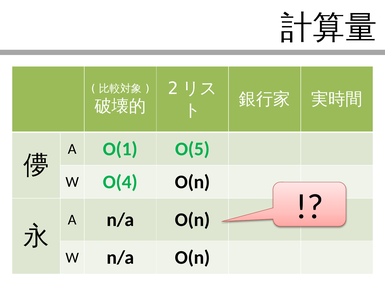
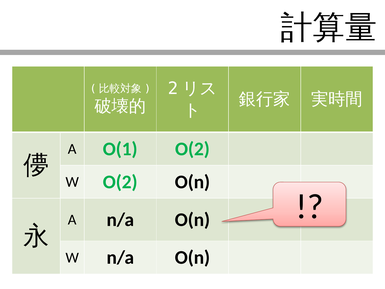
O(1 O(5: O(5 -> O(2 (192, 149)
W O(4: O(4 -> O(2 (120, 182)
